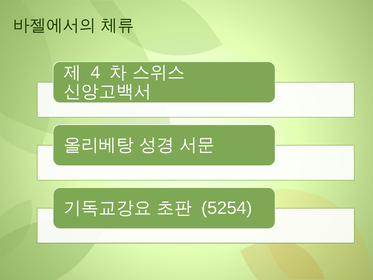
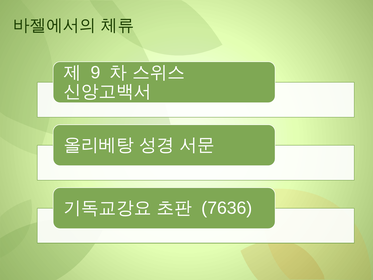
4: 4 -> 9 (95, 73)
5254: 5254 -> 7636 (227, 208)
